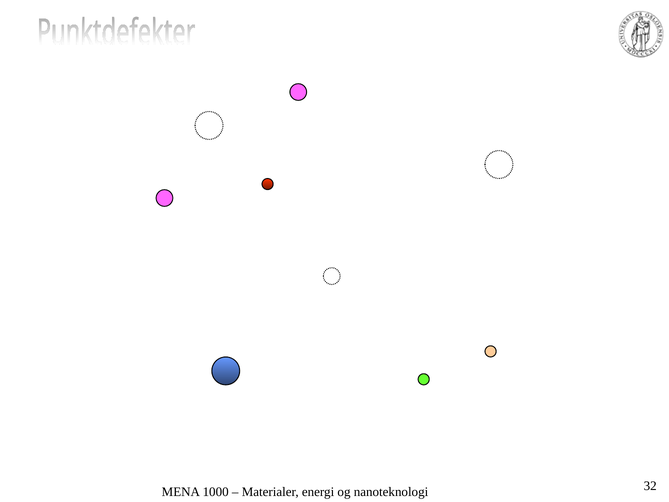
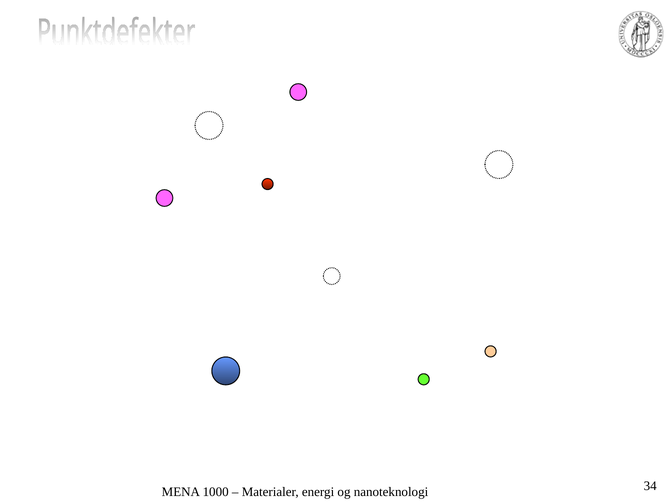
32: 32 -> 34 (650, 486)
